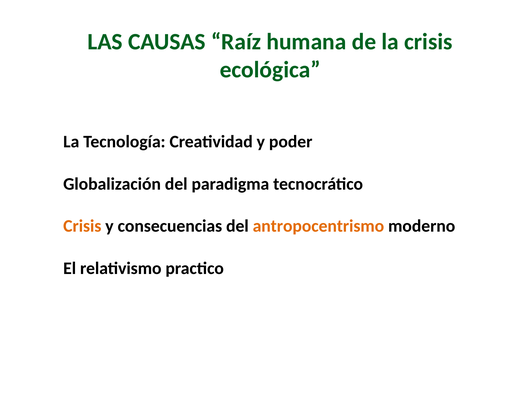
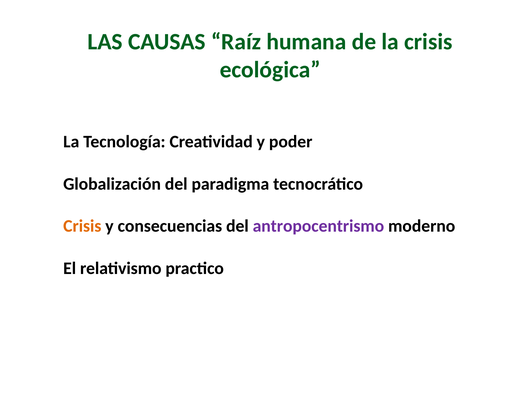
antropocentrismo colour: orange -> purple (318, 226)
